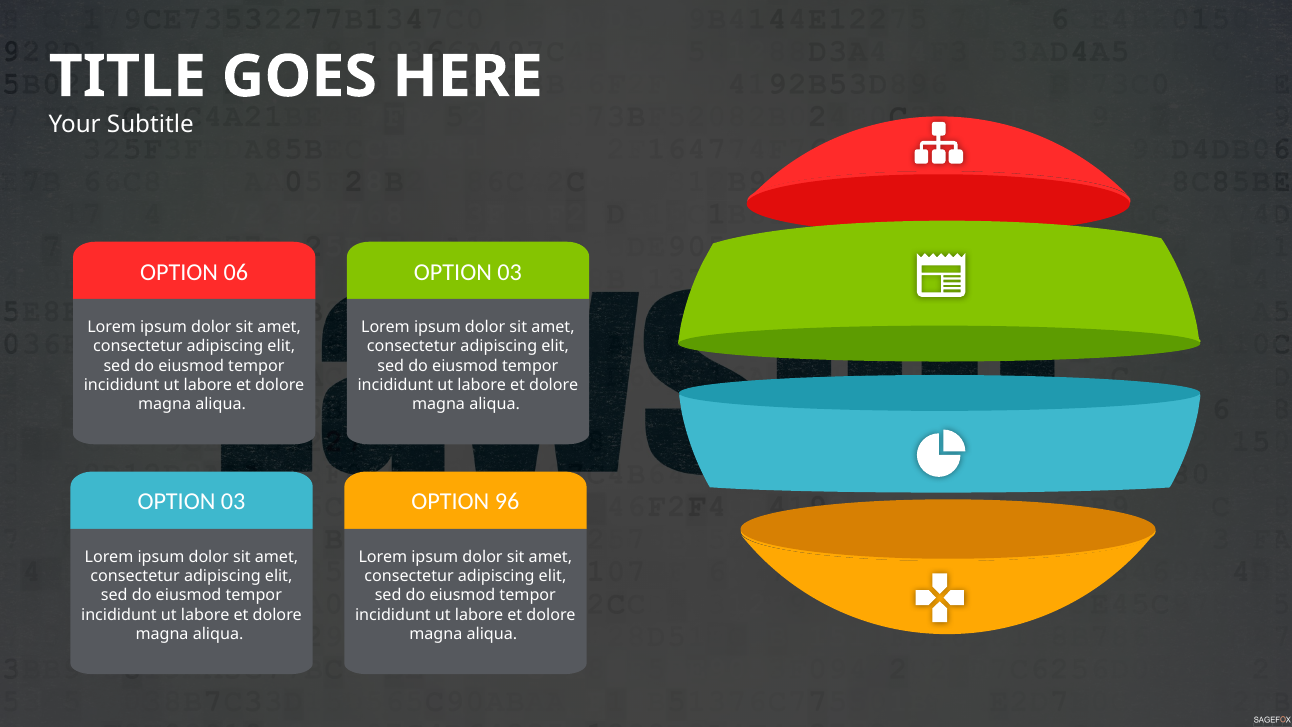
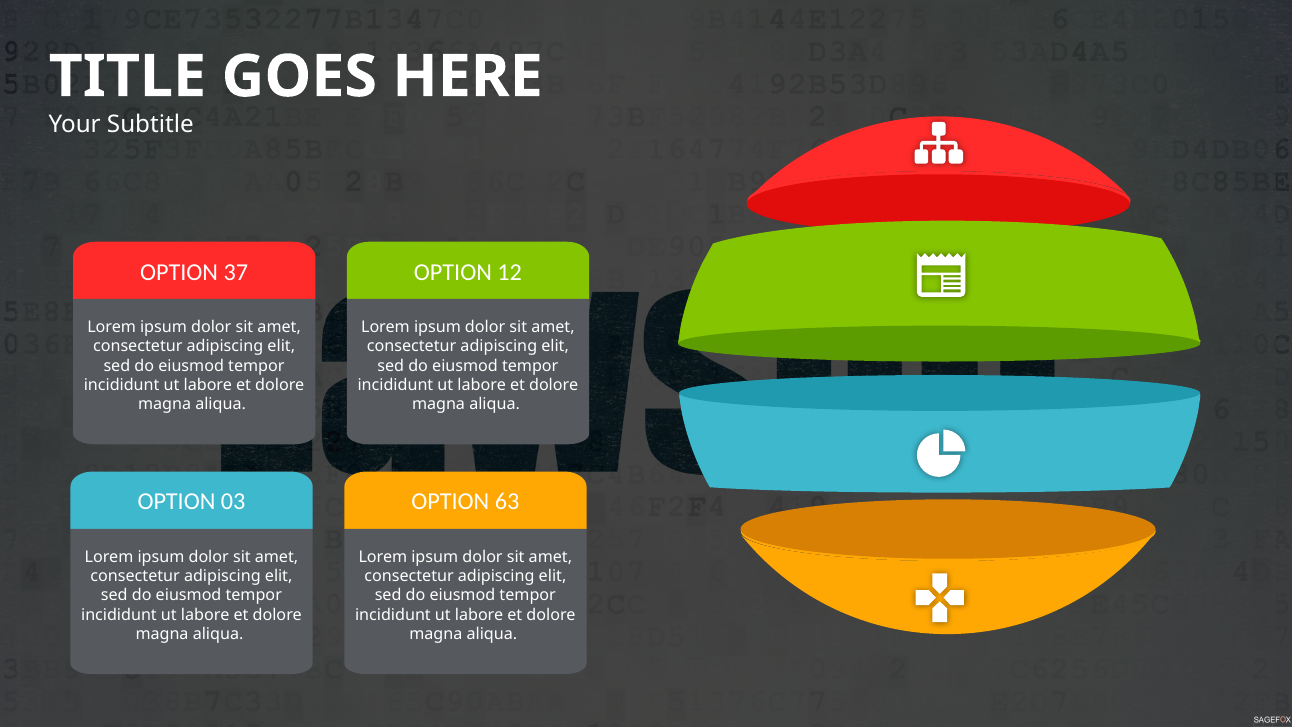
06: 06 -> 37 (236, 272)
03: 03 -> 12 (510, 272)
96: 96 -> 63 (507, 502)
